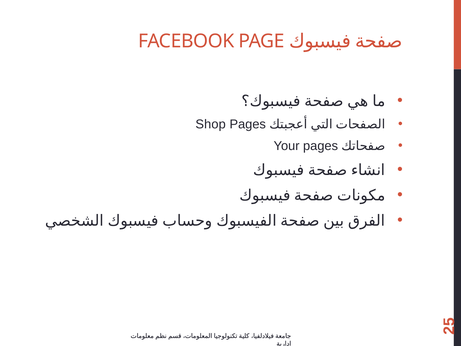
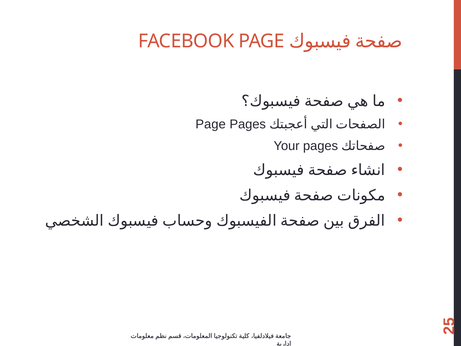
Shop: Shop -> Page (211, 124)
